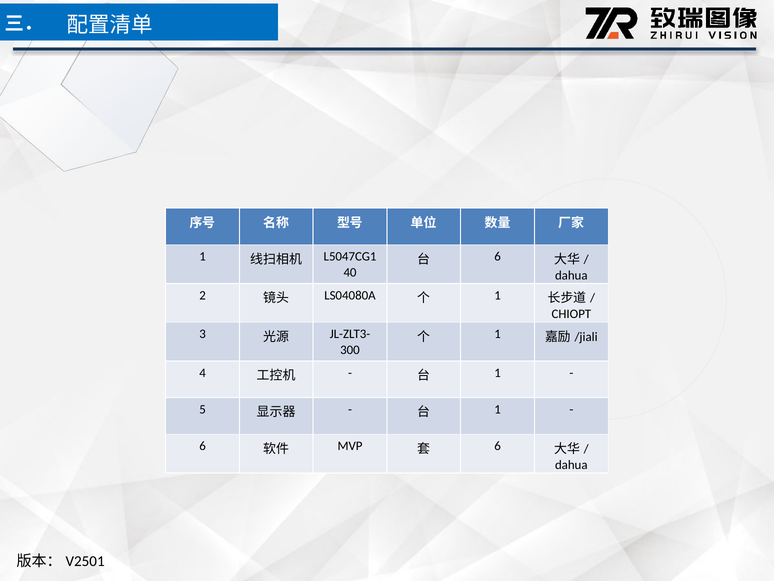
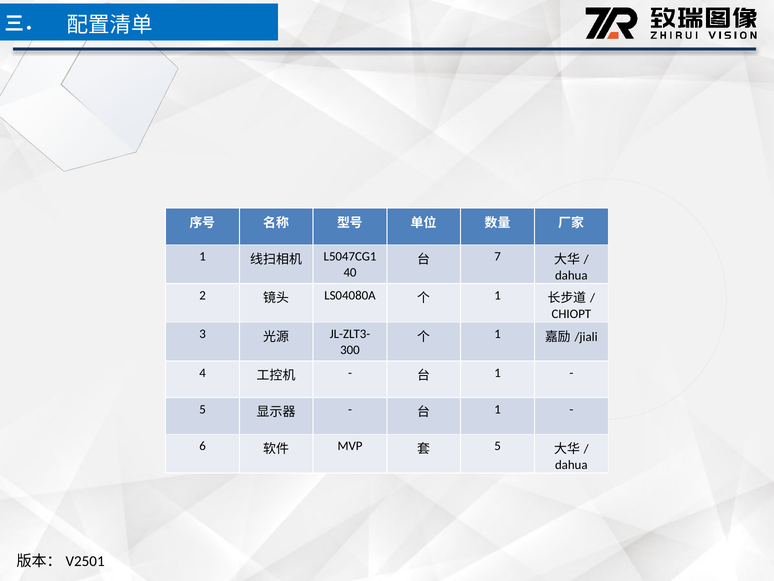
6: 6 -> 7 (498, 256)
6: 6 -> 5 (498, 446)
